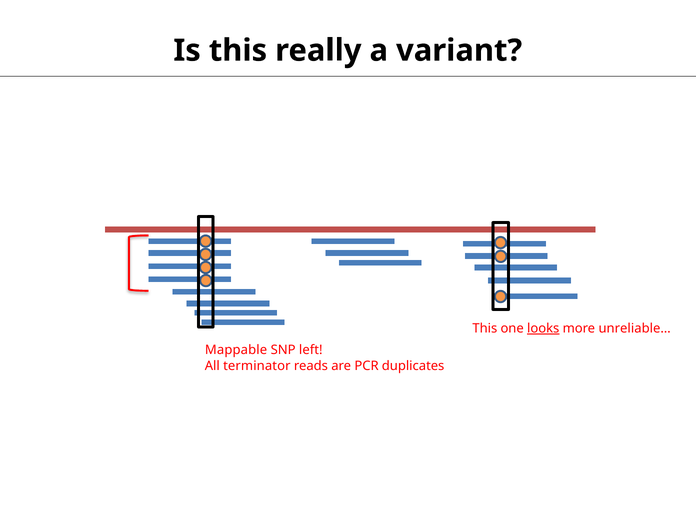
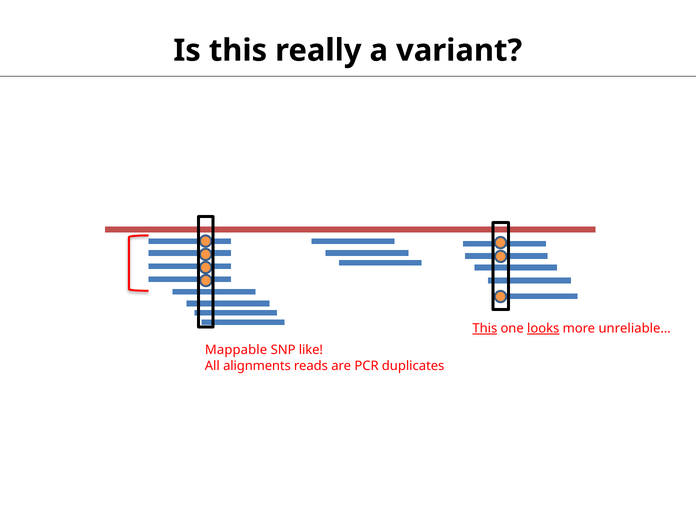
This underline: none -> present (485, 328)
left: left -> like (311, 350)
terminator: terminator -> alignments (257, 366)
